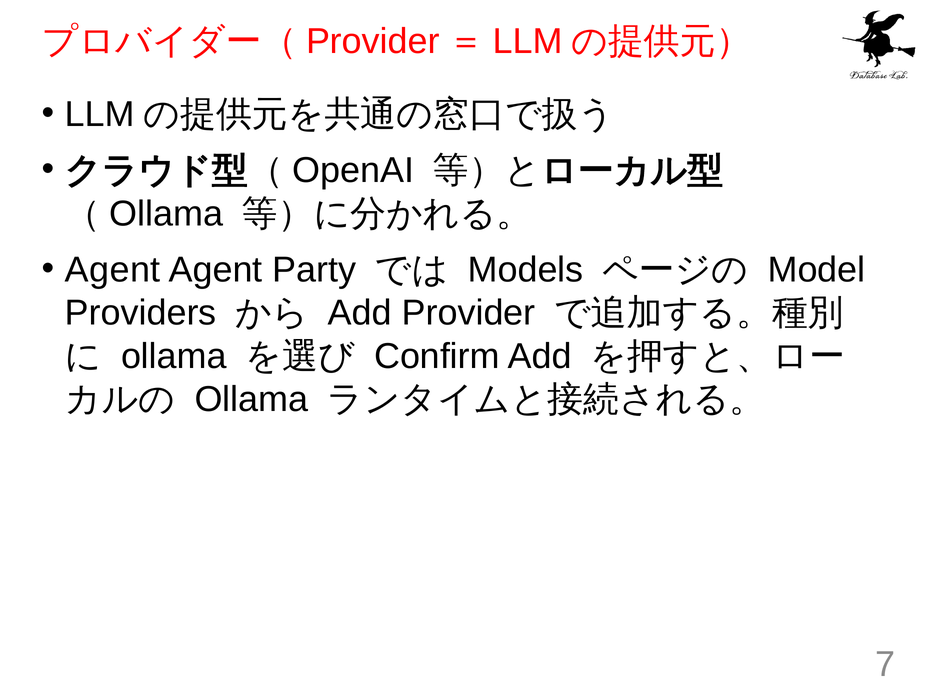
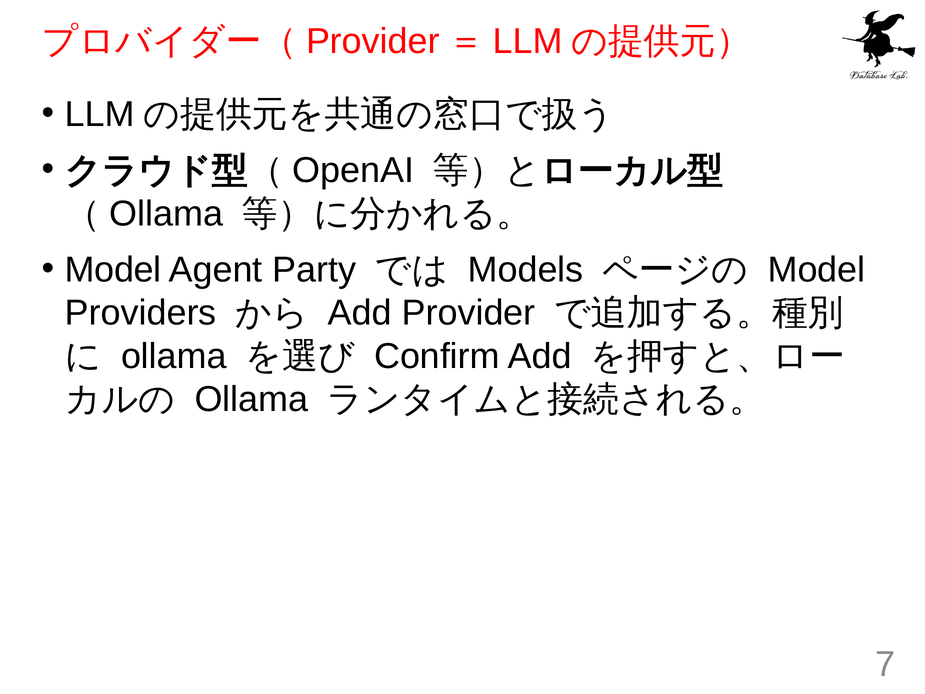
Agent: Agent -> Model (113, 270)
